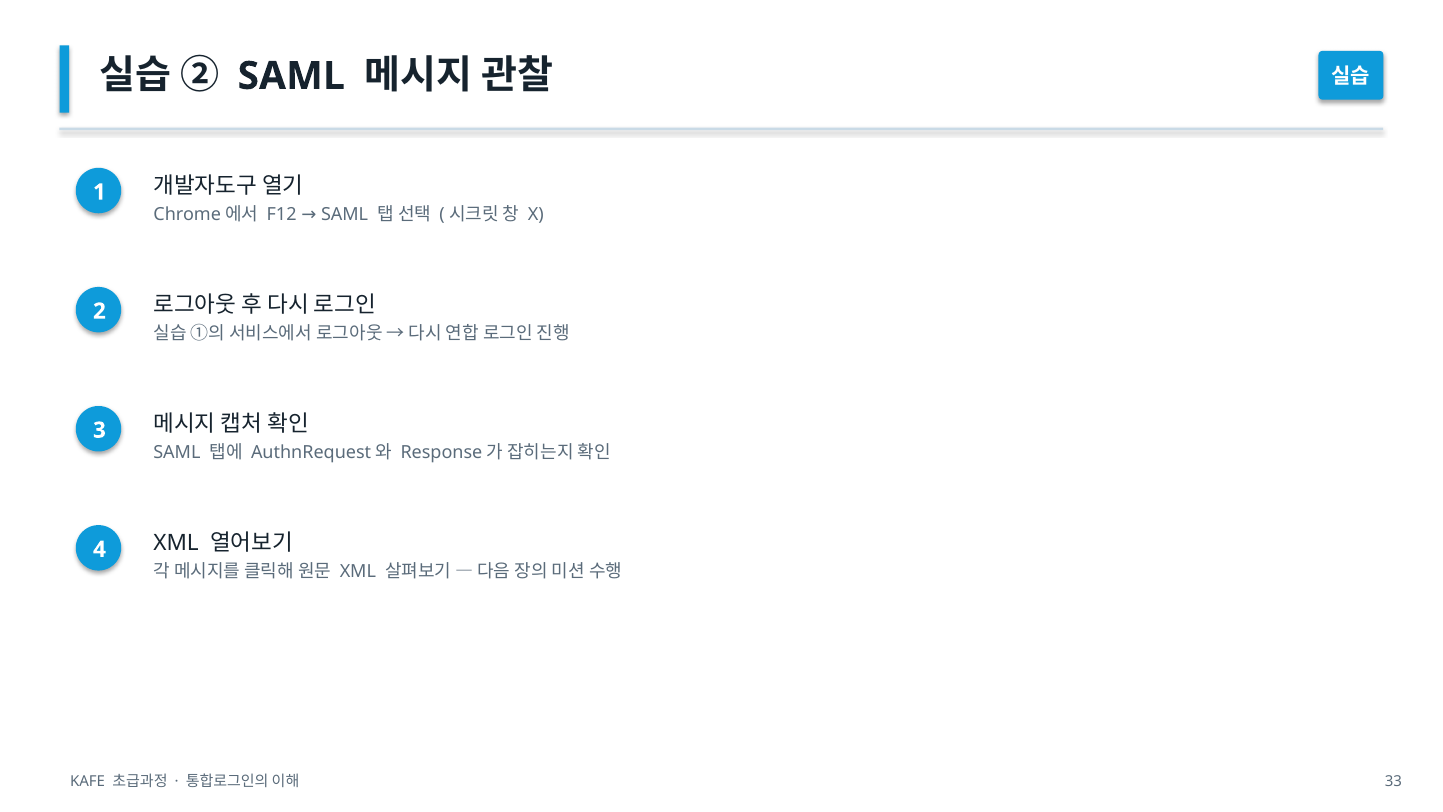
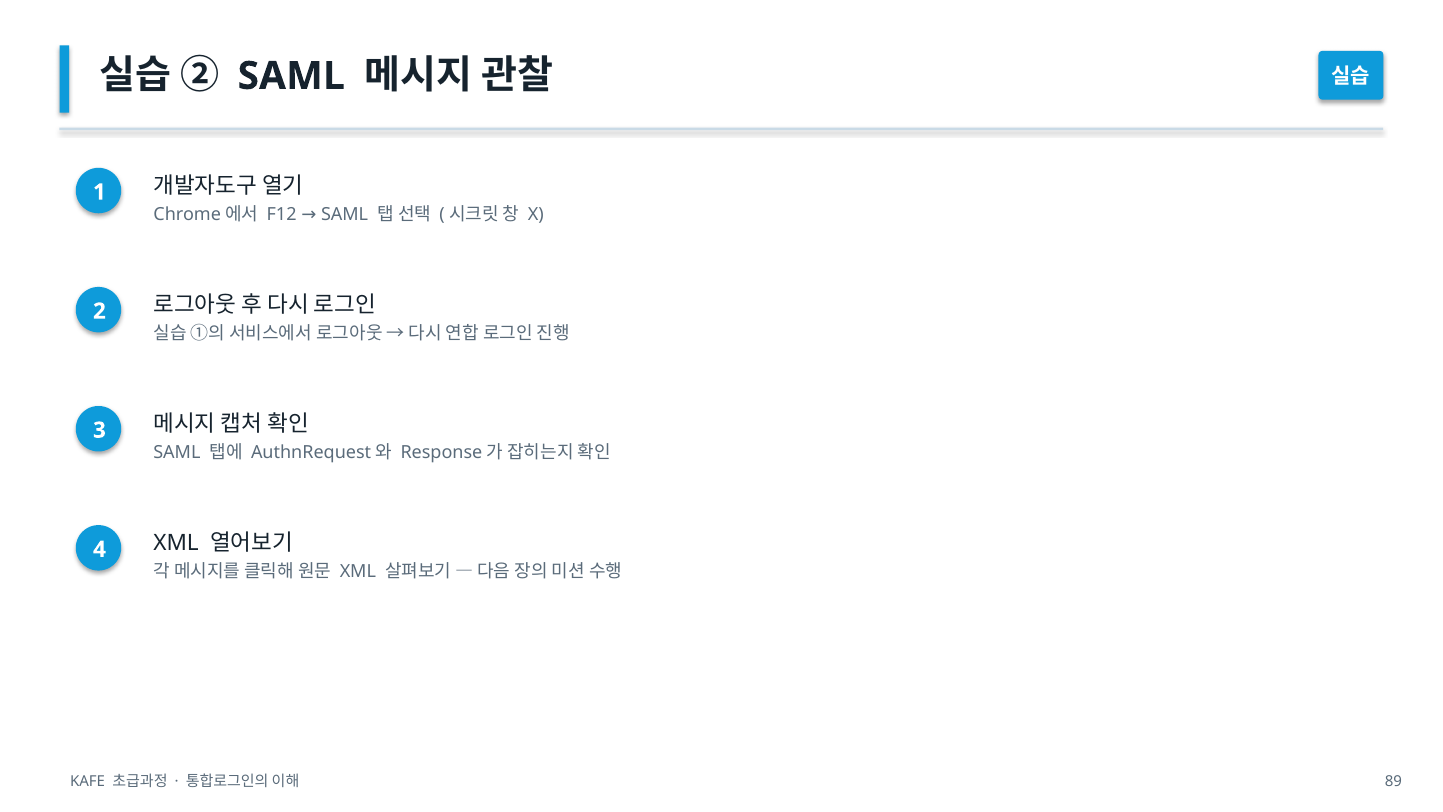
33: 33 -> 89 (1393, 782)
